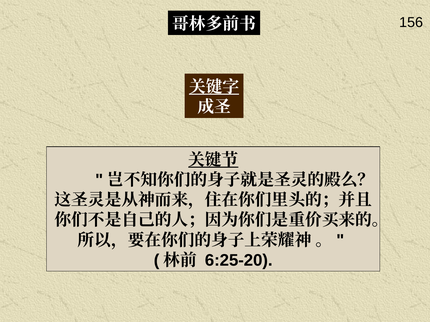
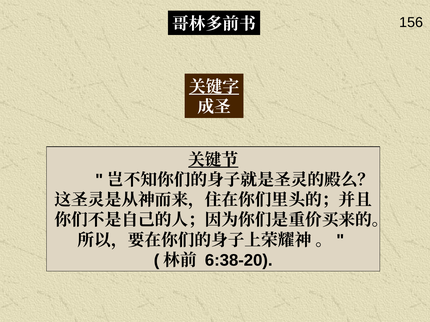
6:25-20: 6:25-20 -> 6:38-20 (239, 261)
